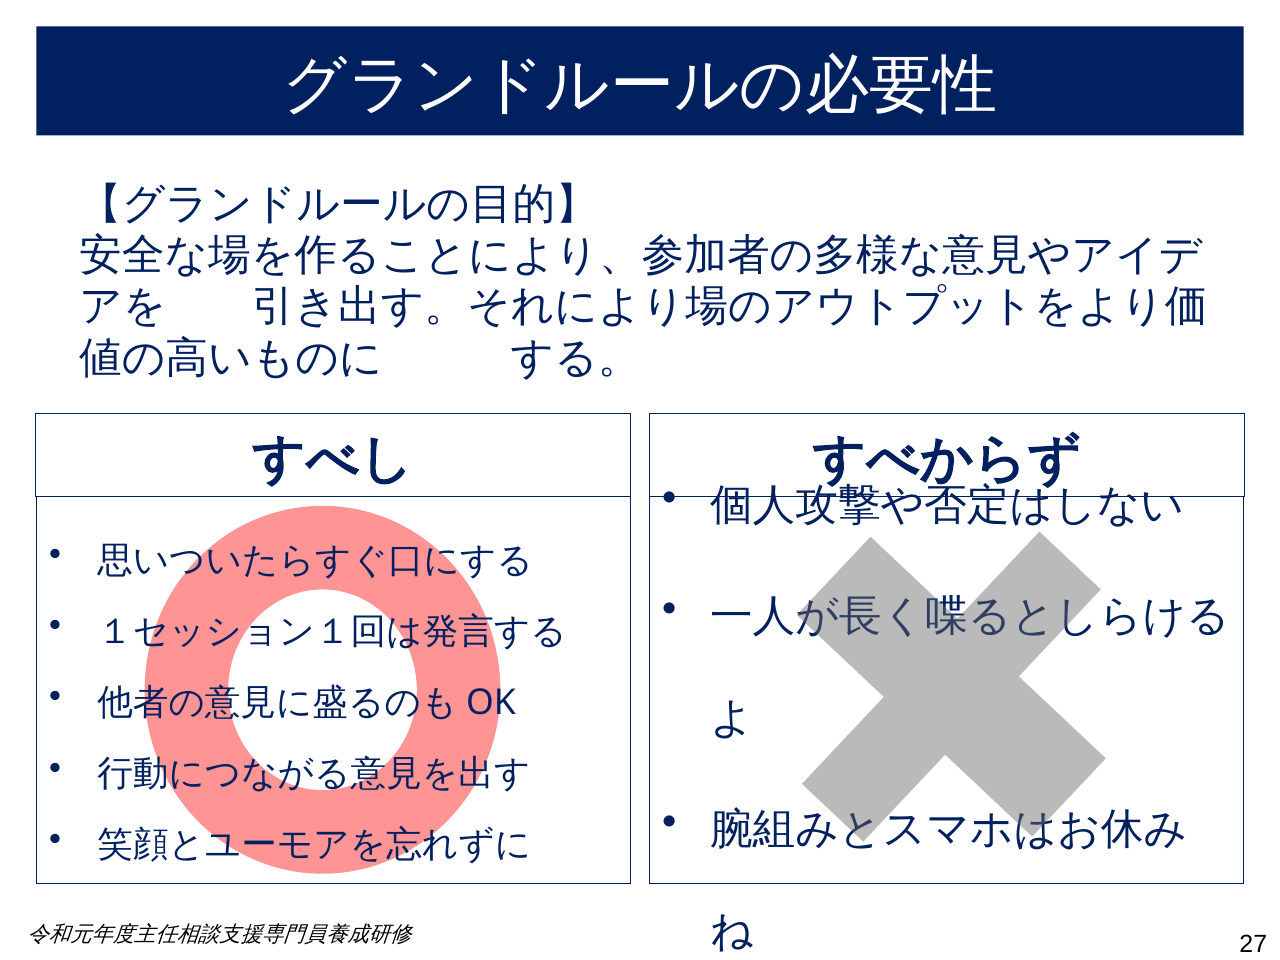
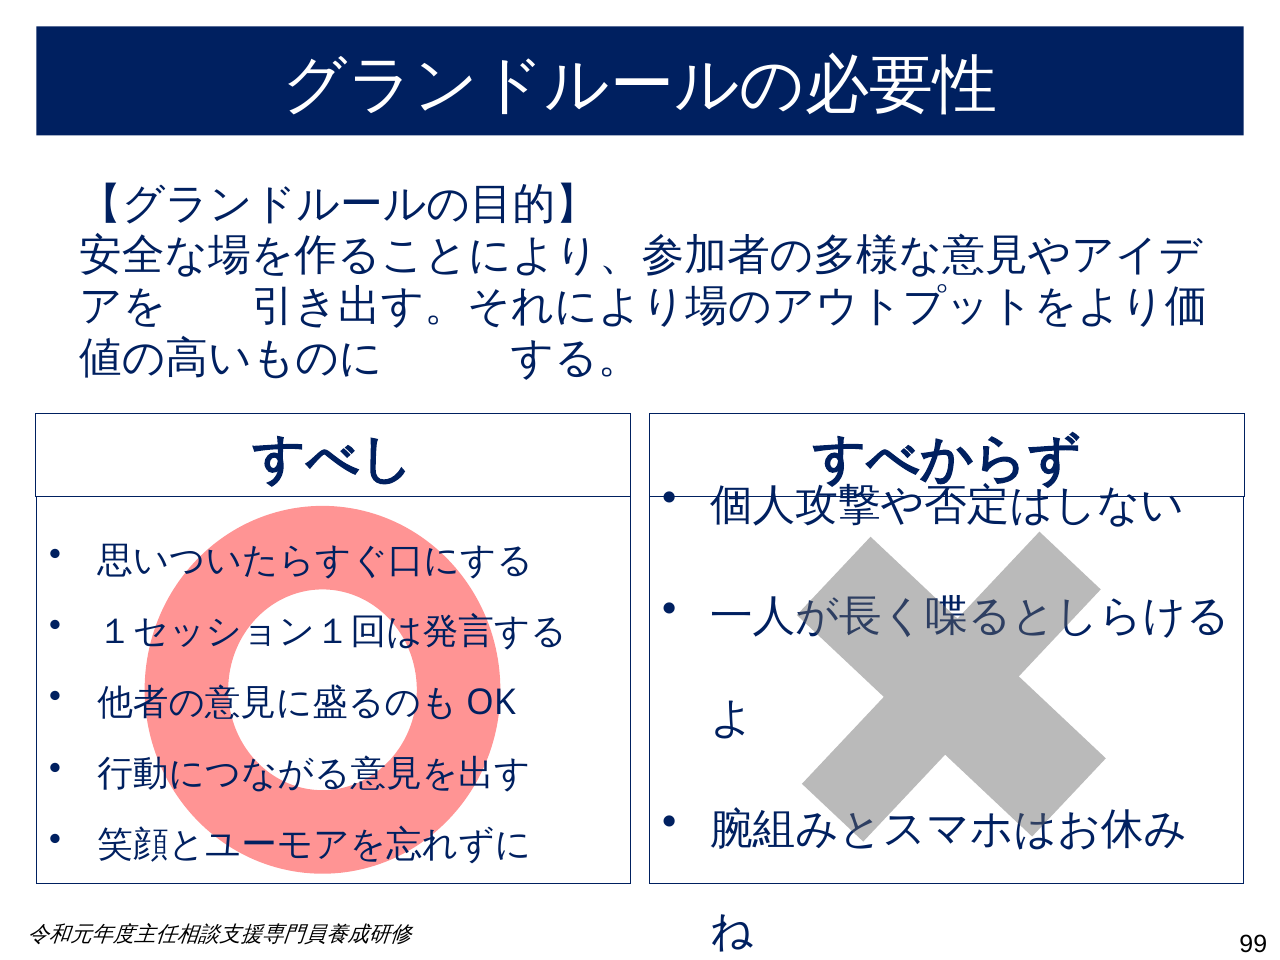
27: 27 -> 99 (1253, 945)
